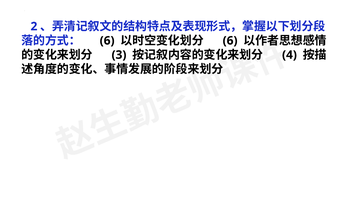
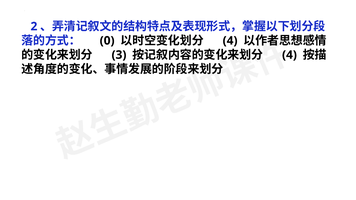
6: 6 -> 0 (107, 41)
6: 6 -> 4 (230, 41)
